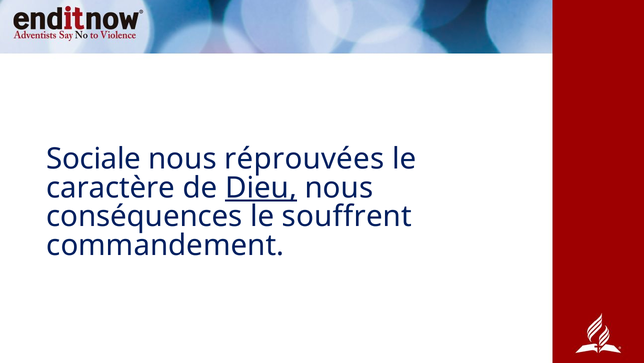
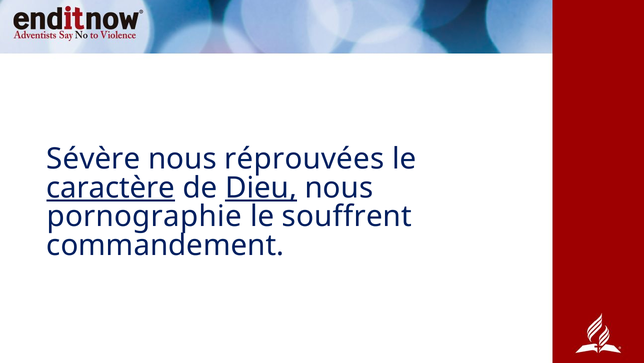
Sociale: Sociale -> Sévère (93, 159)
caractère underline: none -> present (111, 188)
conséquences: conséquences -> pornographie (144, 216)
